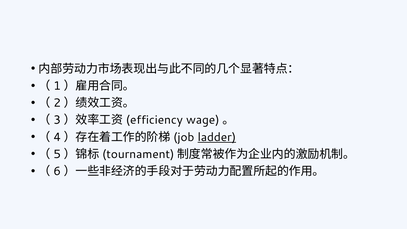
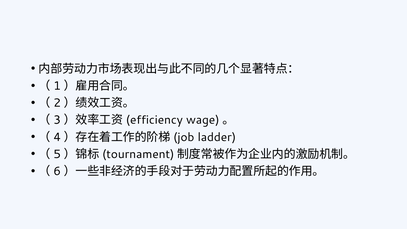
ladder underline: present -> none (217, 137)
